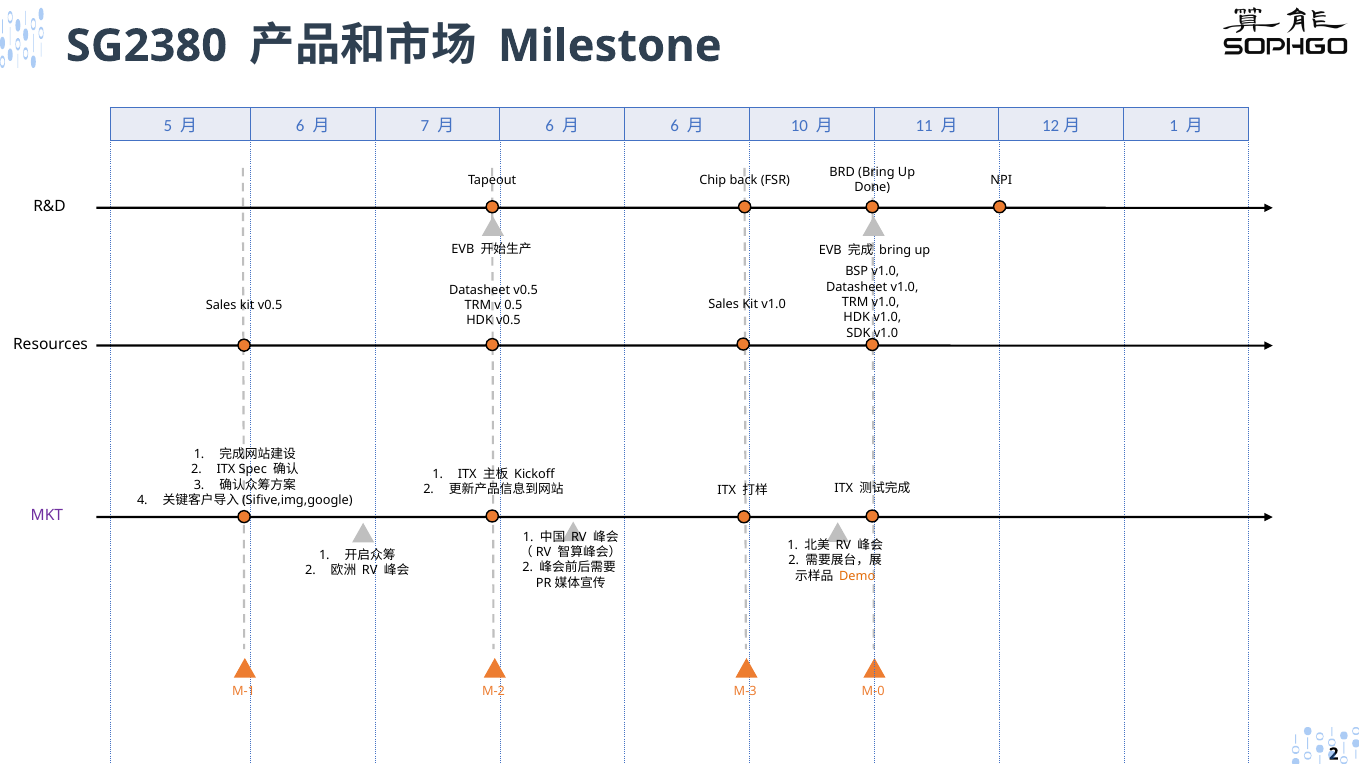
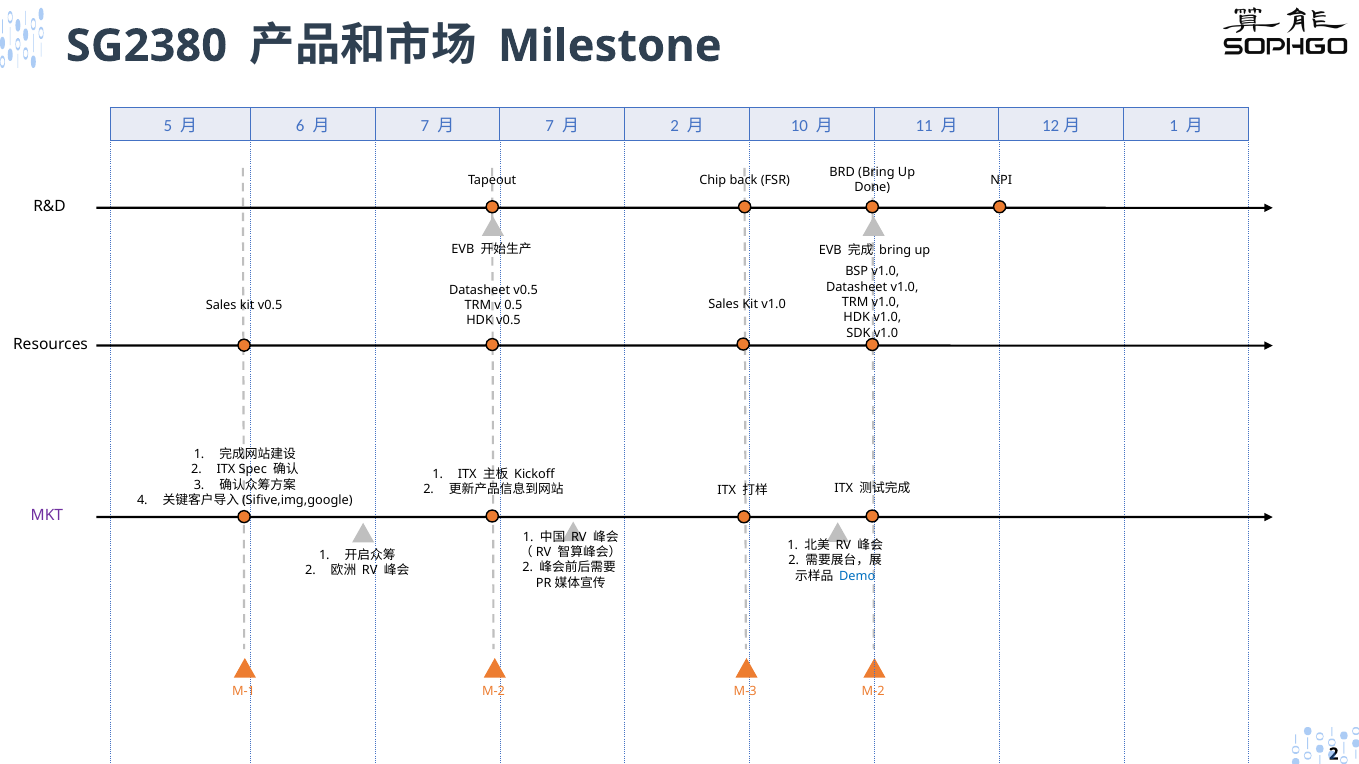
6: 6 -> 7 (550, 126)
6: 6 -> 2 (675, 126)
Demo colour: orange -> blue (857, 576)
M-0: M-0 -> M-2 (873, 692)
